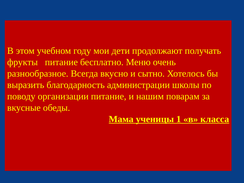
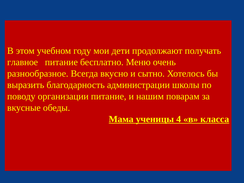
фрукты: фрукты -> главное (23, 62)
1: 1 -> 4 (179, 119)
